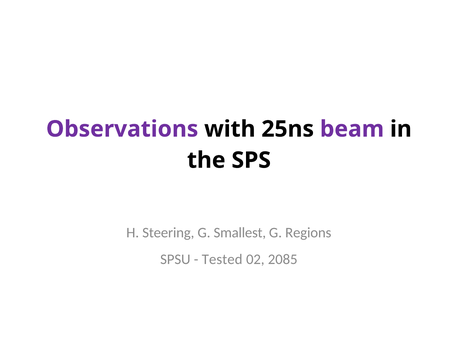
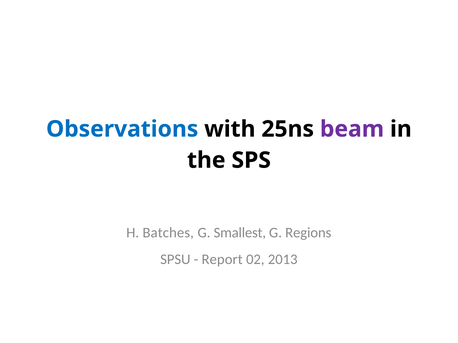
Observations colour: purple -> blue (122, 129)
Steering: Steering -> Batches (168, 233)
Tested: Tested -> Report (222, 260)
2085: 2085 -> 2013 (283, 260)
